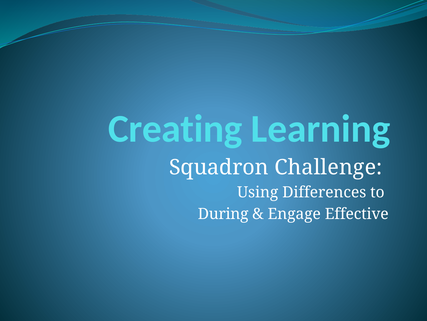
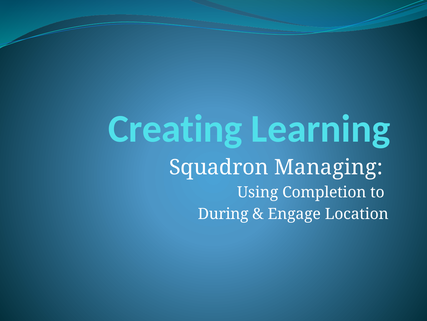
Challenge: Challenge -> Managing (328, 167)
Differences: Differences -> Completion (324, 192)
Effective: Effective -> Location (357, 214)
